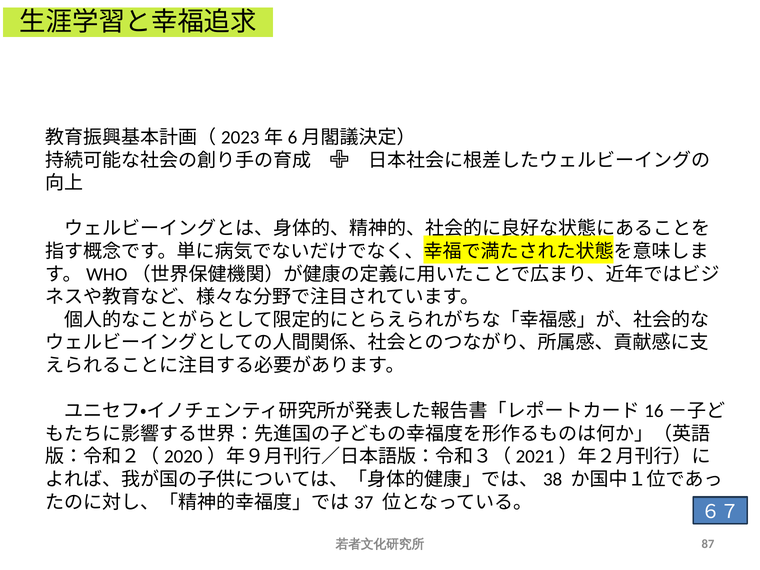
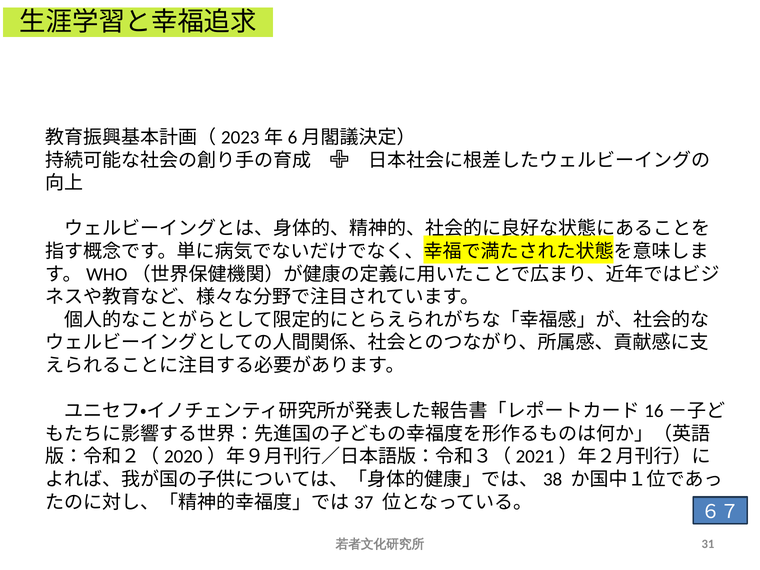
87: 87 -> 31 (708, 544)
